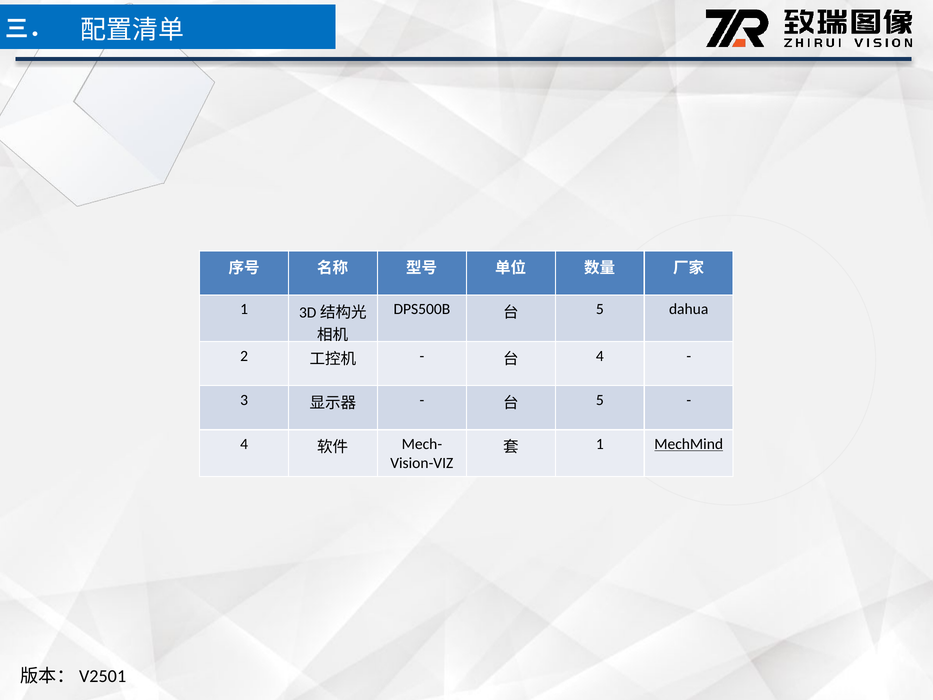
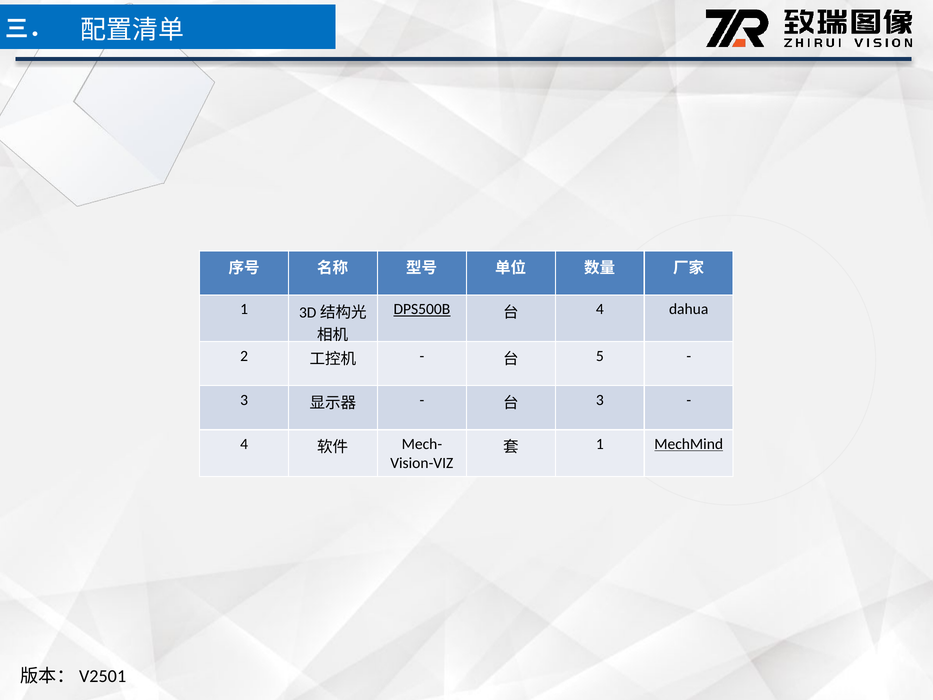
DPS500B underline: none -> present (422, 309)
5: 5 -> 4 (600, 309)
4: 4 -> 5 (600, 356)
5: 5 -> 3 (600, 400)
